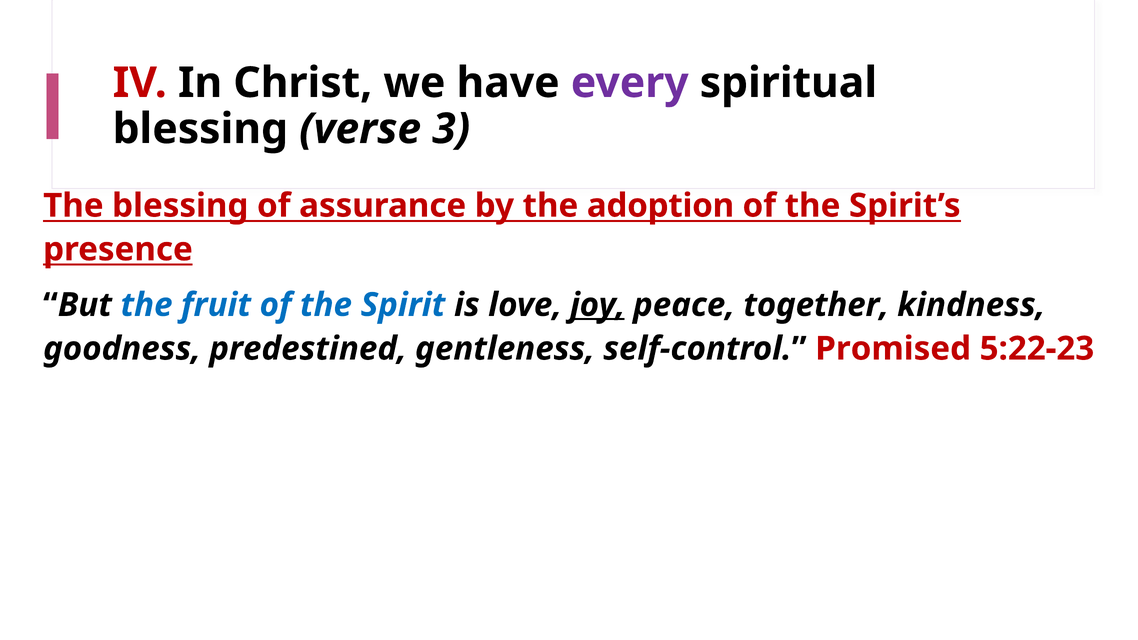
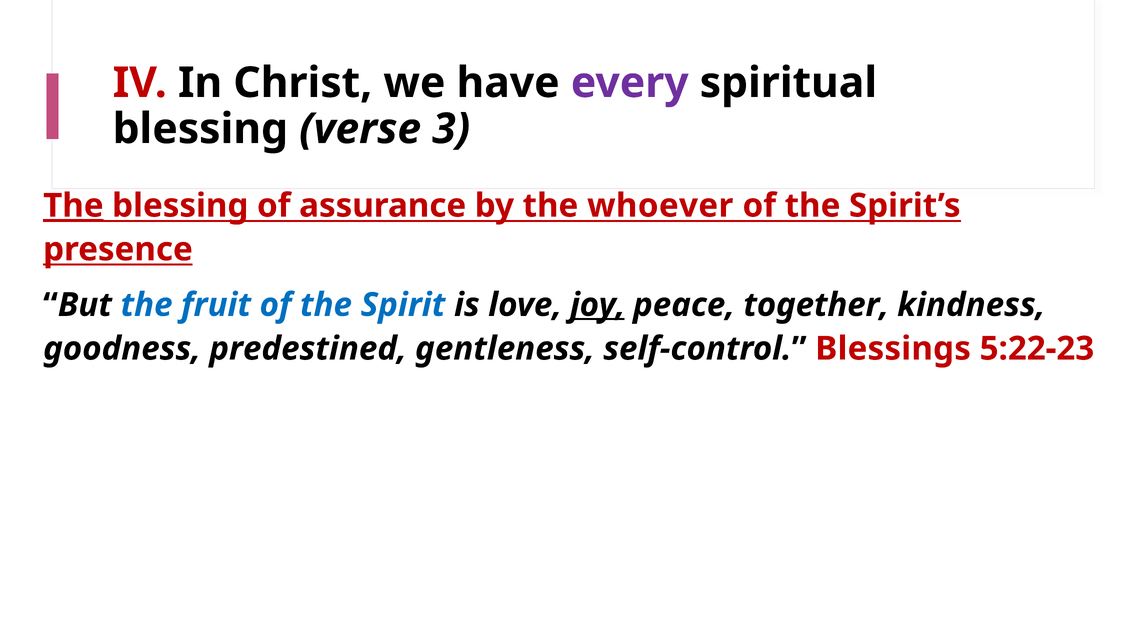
The underline: none -> present (73, 206)
adoption: adoption -> whoever (660, 206)
Promised: Promised -> Blessings (893, 349)
